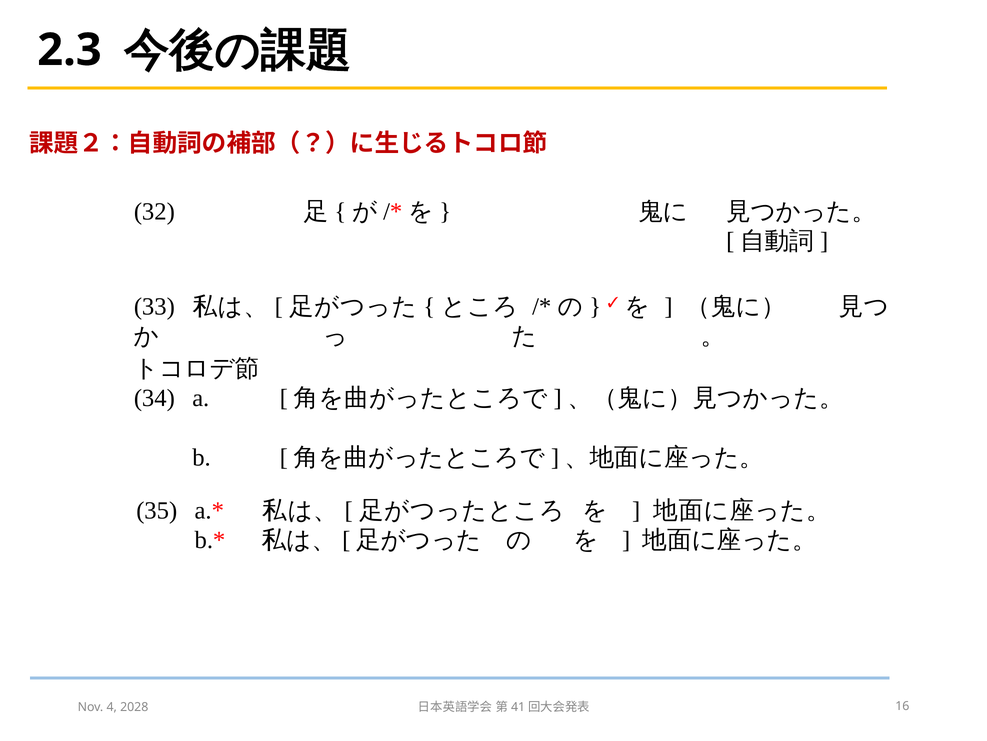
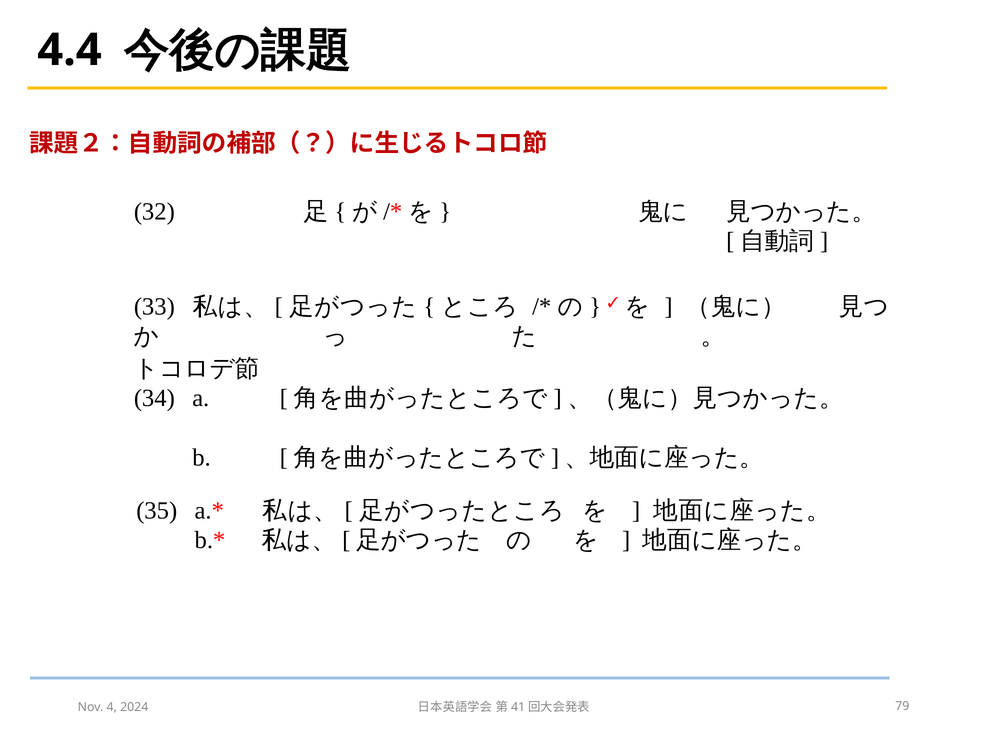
2.3: 2.3 -> 4.4 (70, 50)
2028: 2028 -> 2024 (134, 707)
16: 16 -> 79 (902, 706)
